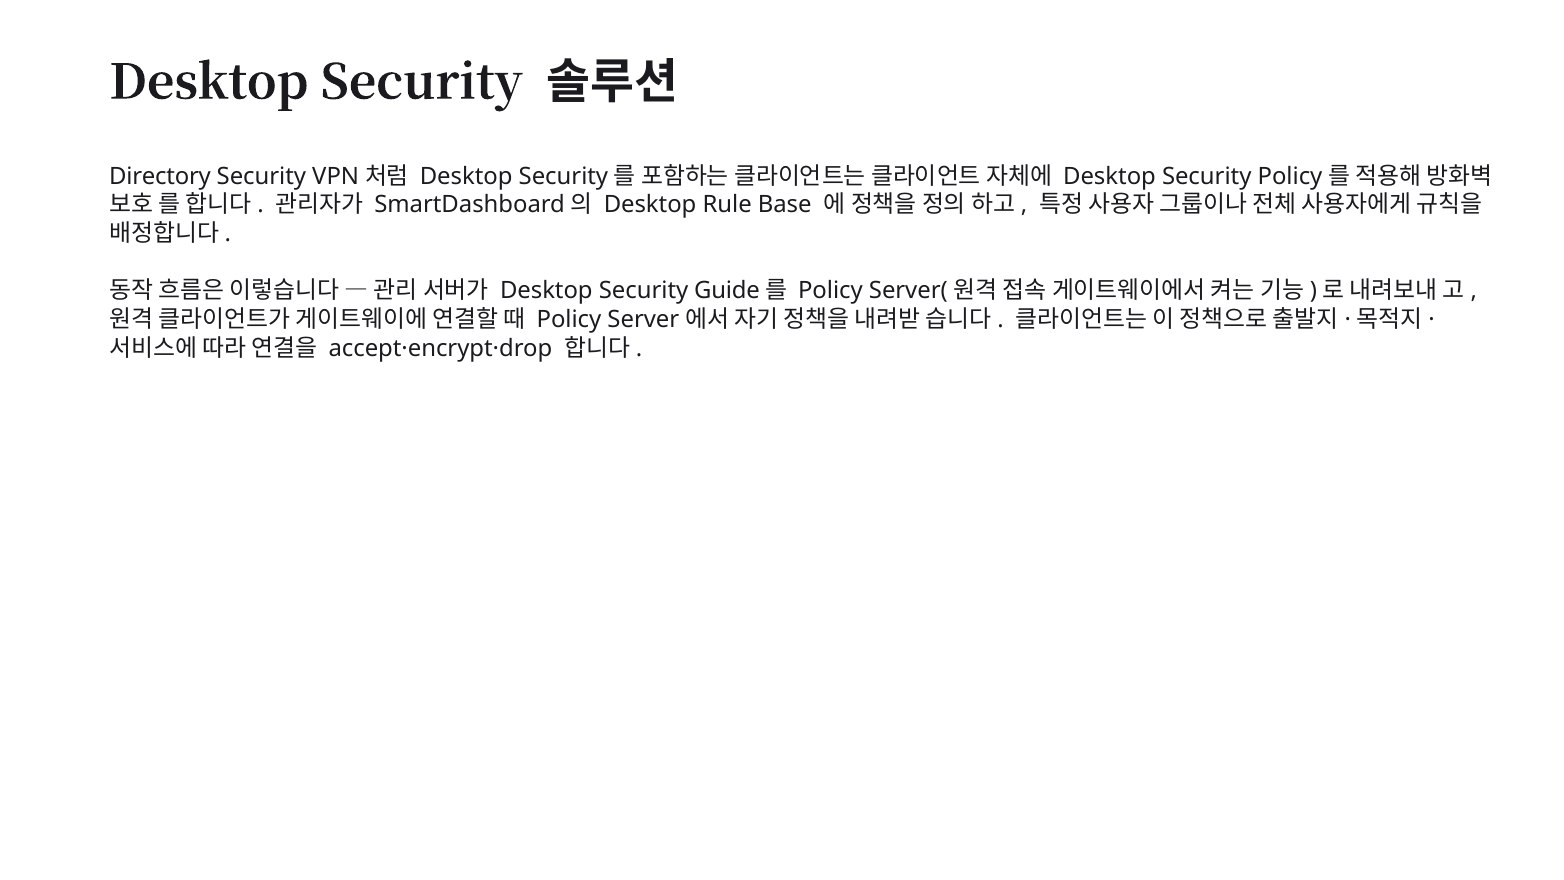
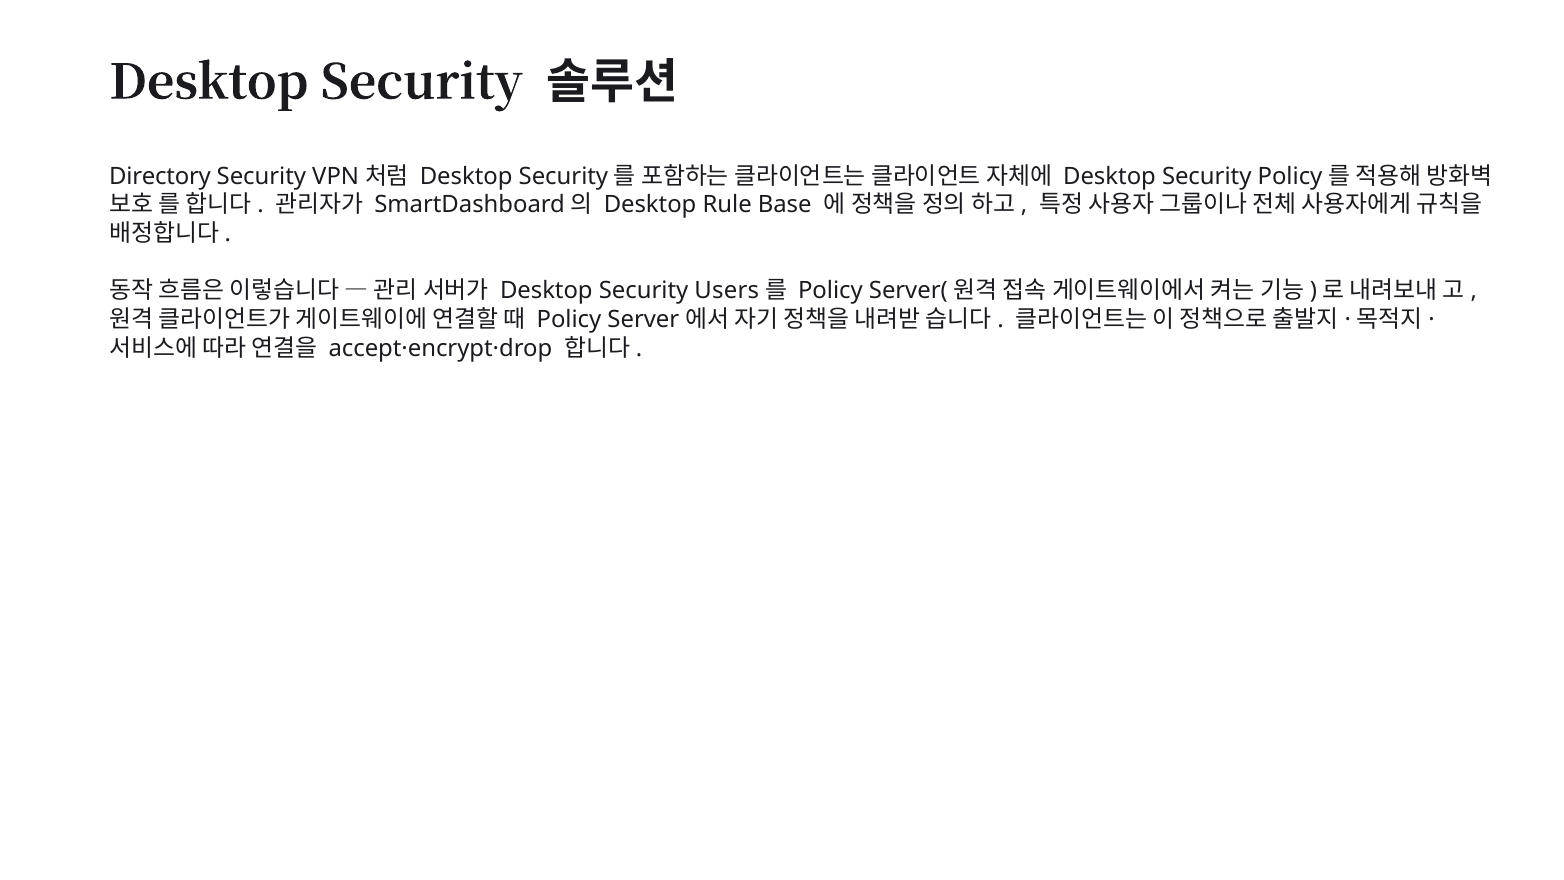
Guide: Guide -> Users (727, 291)
